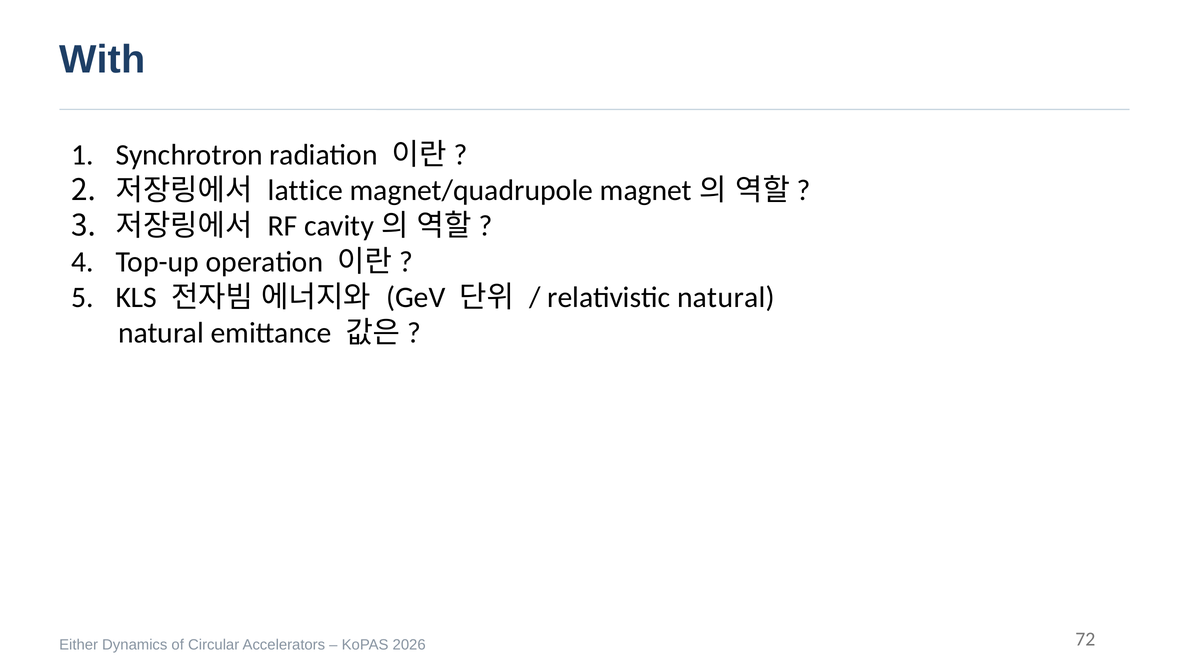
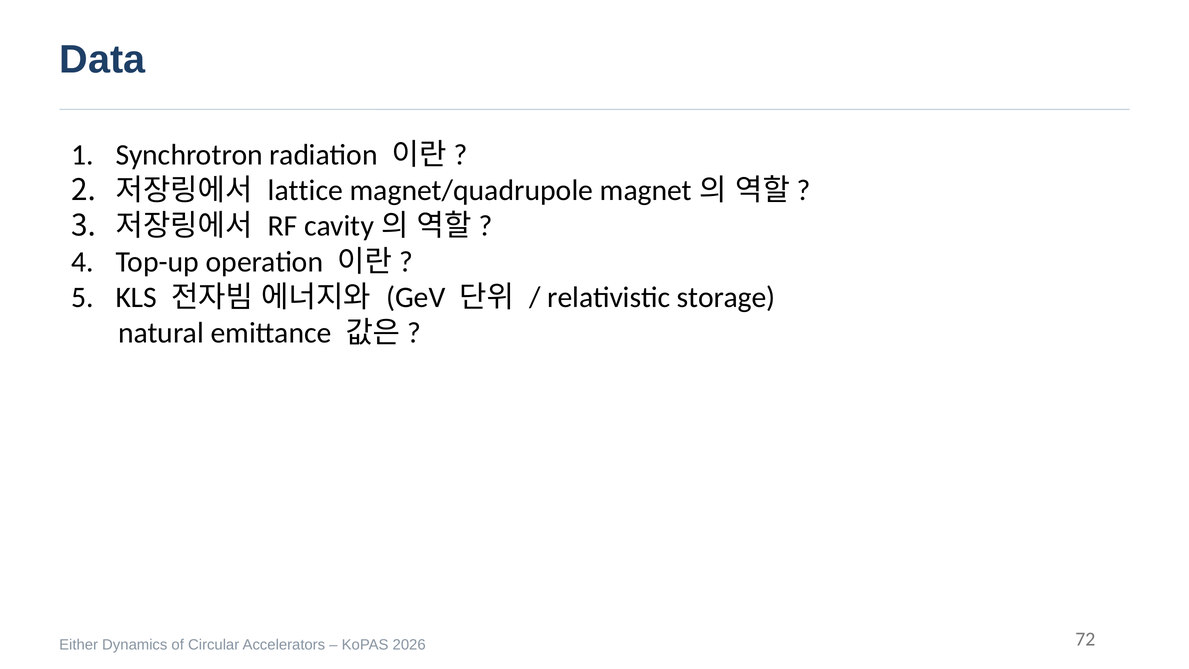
With: With -> Data (102, 60)
relativistic natural: natural -> storage (726, 297)
